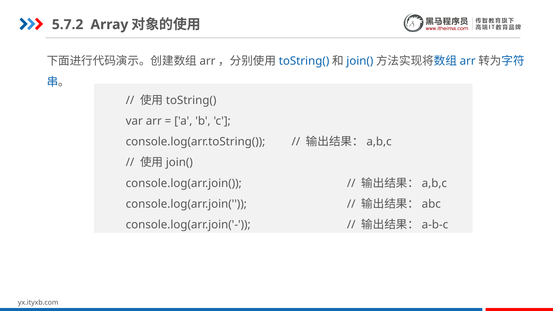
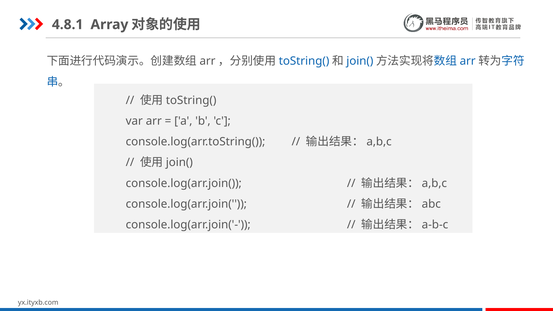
5.7.2: 5.7.2 -> 4.8.1 (68, 25)
